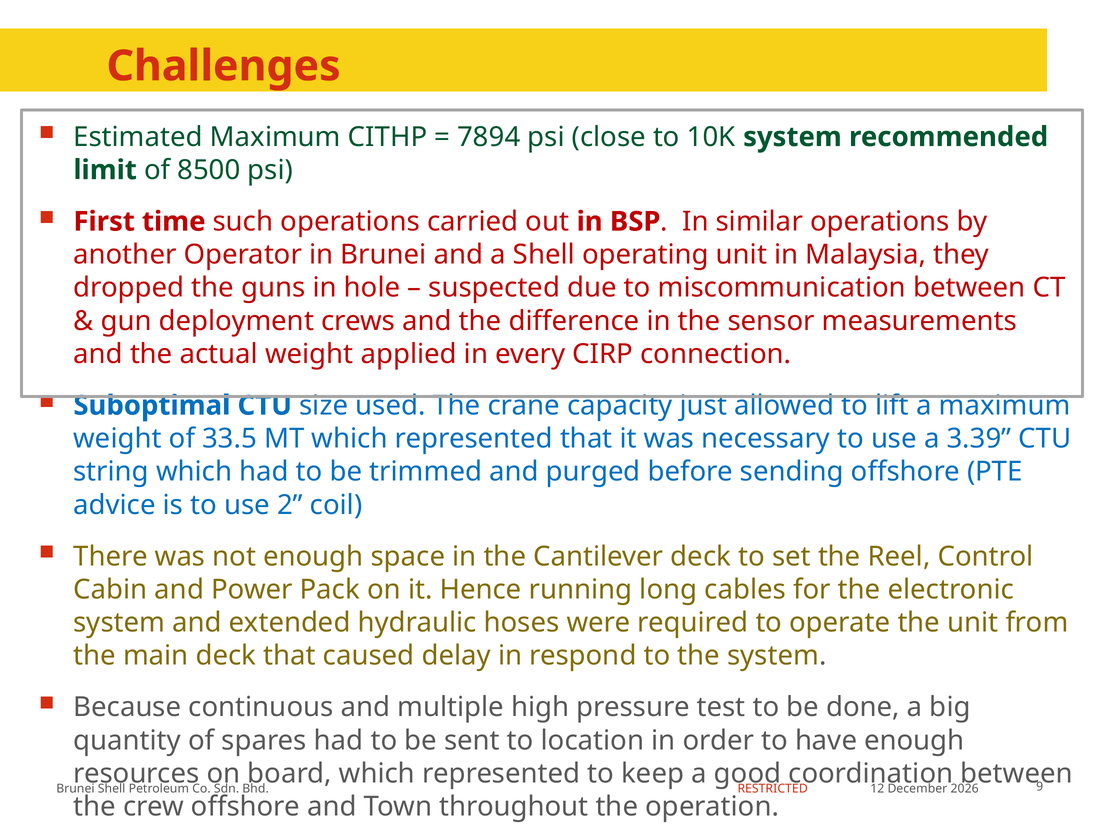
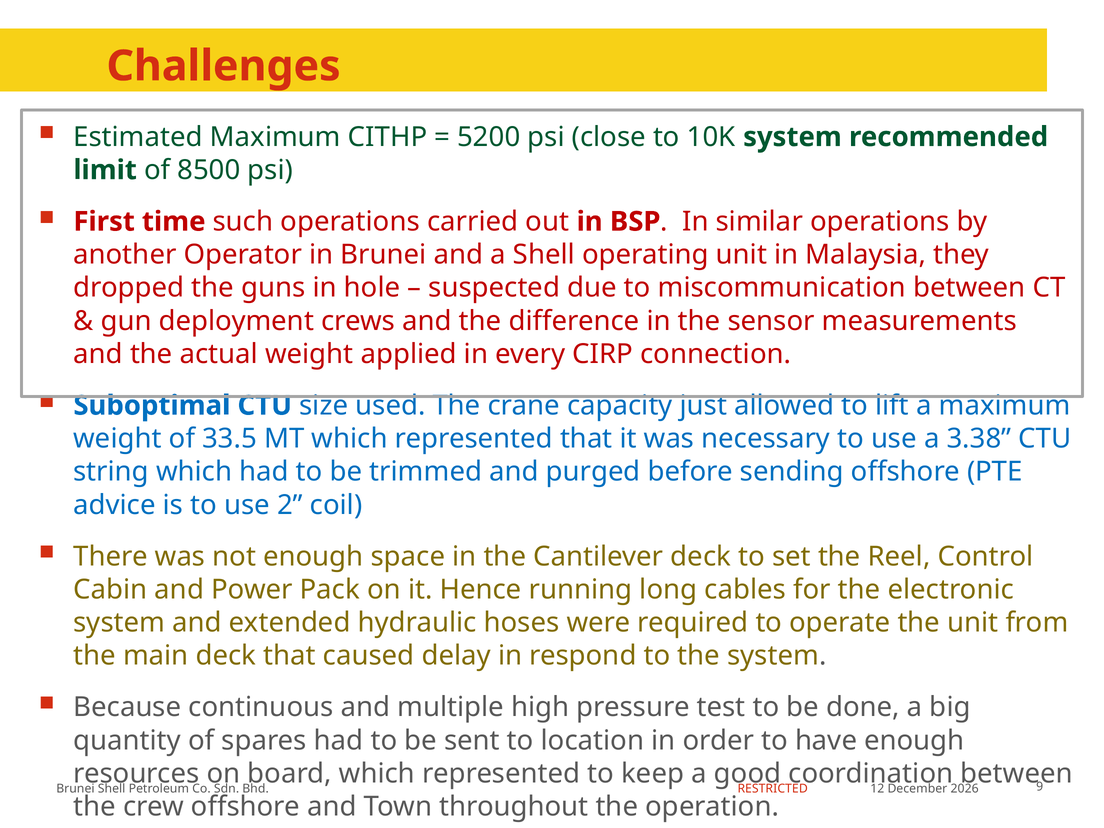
7894: 7894 -> 5200 (489, 137)
3.39: 3.39 -> 3.38 (979, 439)
